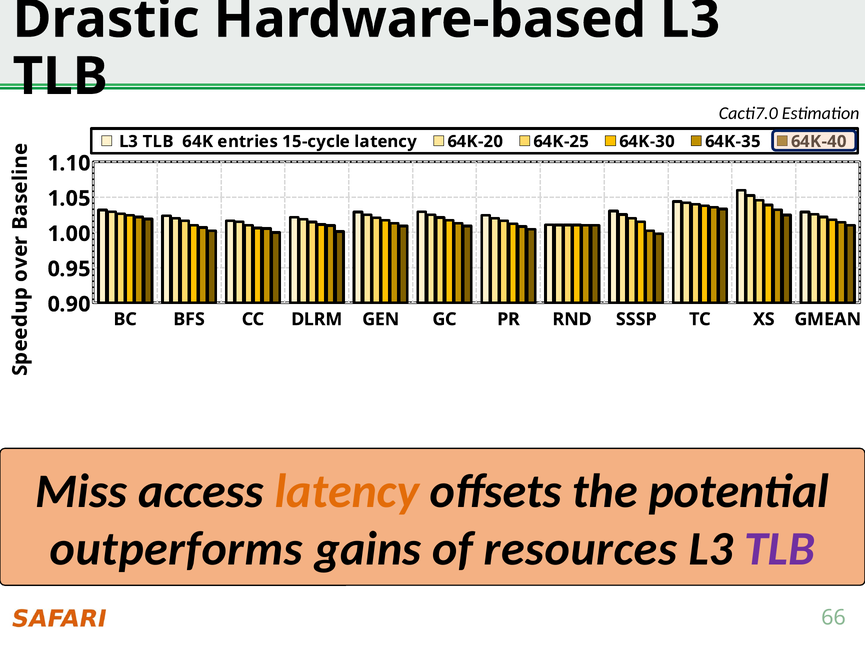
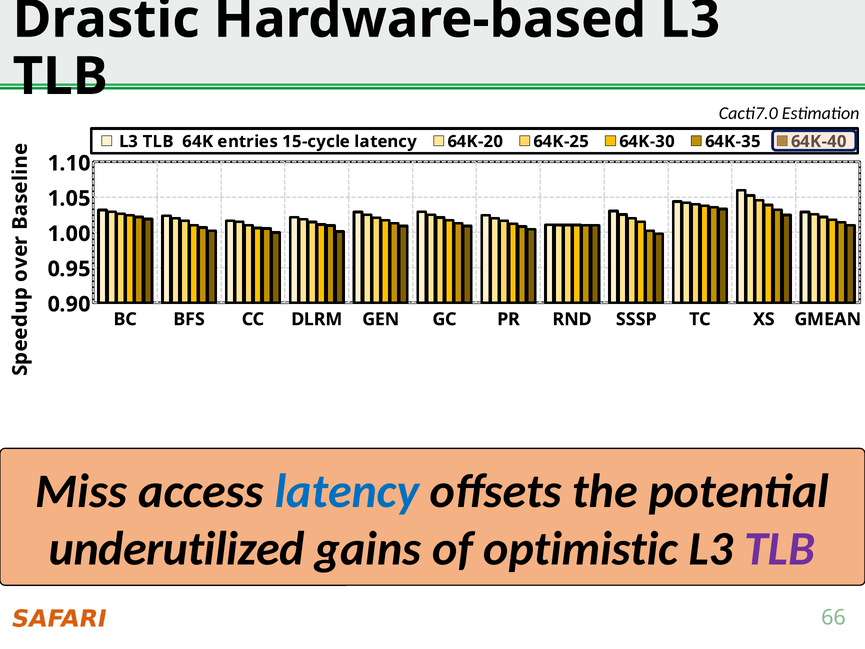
latency colour: orange -> blue (347, 491)
outperforms: outperforms -> underutilized (177, 549)
resources: resources -> optimistic (581, 549)
